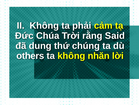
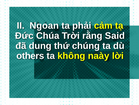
II Không: Không -> Ngoan (44, 25)
nhăn: nhăn -> naày (99, 55)
